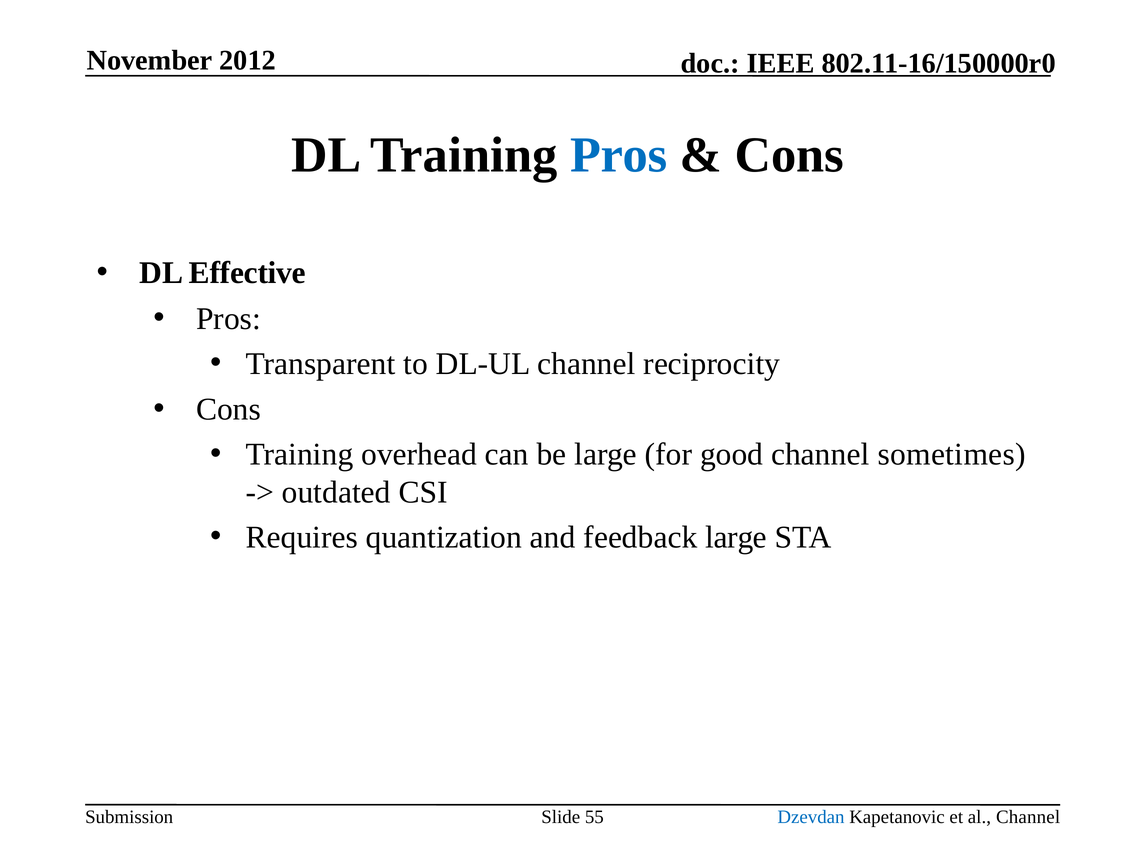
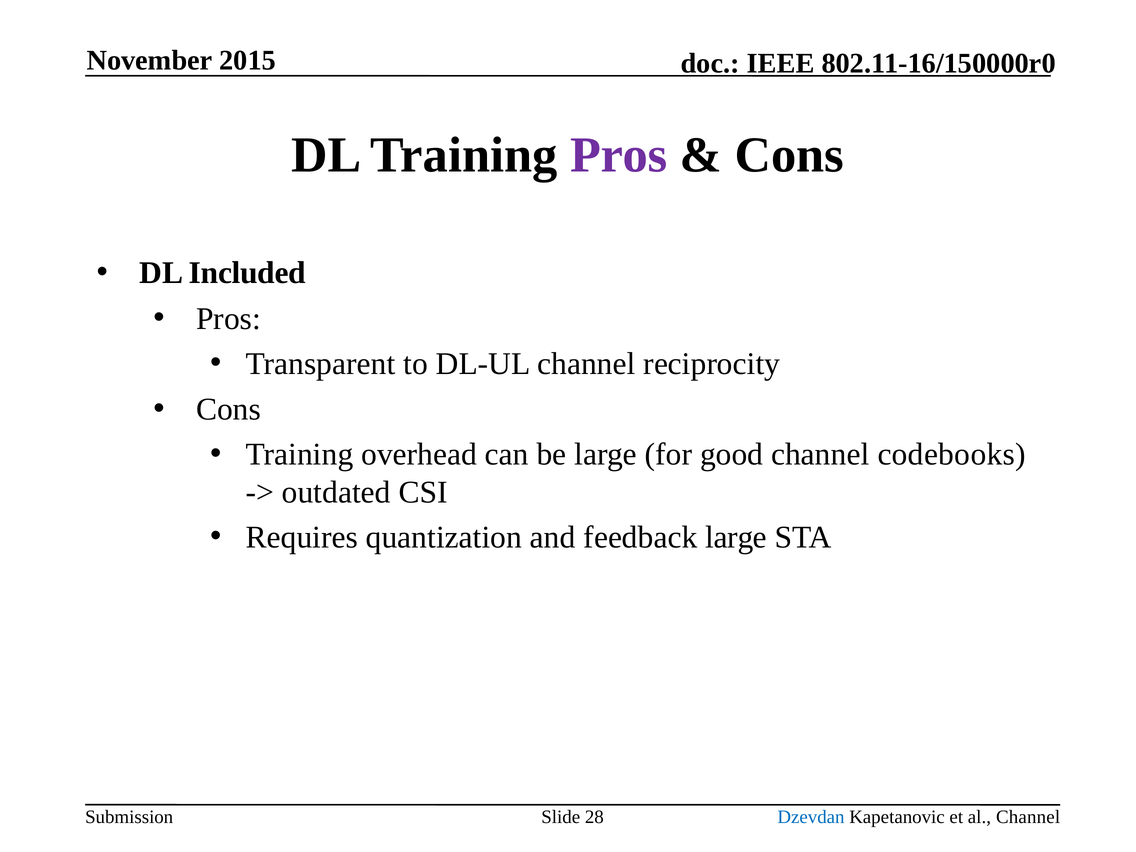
2012: 2012 -> 2015 (248, 60)
Pros colour: blue -> purple (619, 155)
Effective: Effective -> Included (247, 273)
sometimes: sometimes -> codebooks (952, 454)
55: 55 -> 28 (594, 817)
